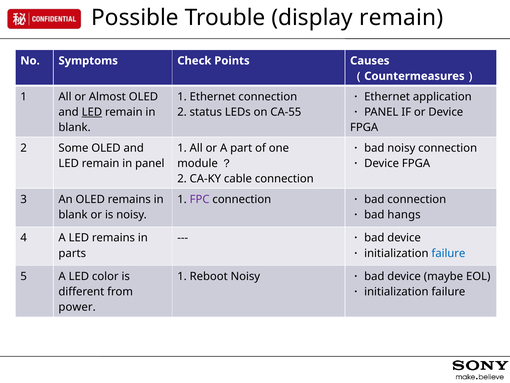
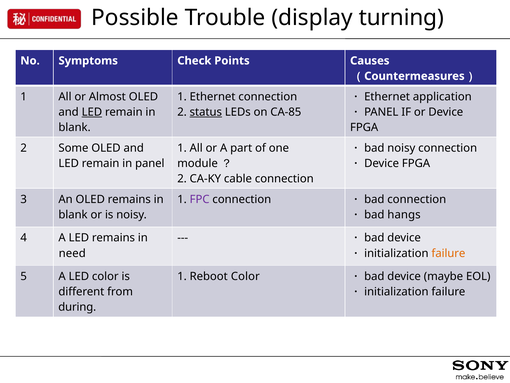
display remain: remain -> turning (401, 18)
status underline: none -> present (206, 112)
CA-55: CA-55 -> CA-85 (286, 112)
failure colour: blue -> orange (448, 253)
parts: parts -> need (72, 253)
Reboot Noisy: Noisy -> Color (245, 276)
power: power -> during (77, 307)
